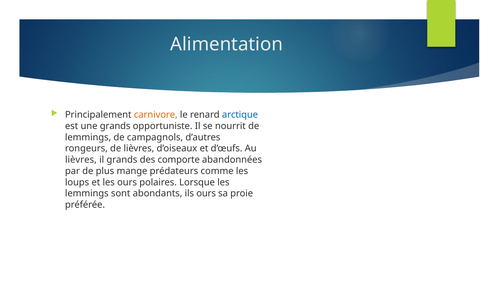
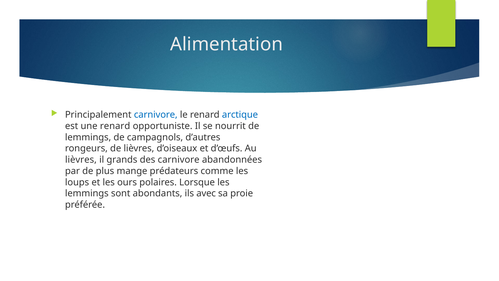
carnivore colour: orange -> blue (156, 115)
une grands: grands -> renard (115, 126)
des comporte: comporte -> carnivore (179, 160)
ils ours: ours -> avec (206, 193)
